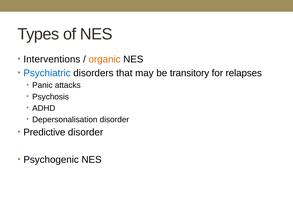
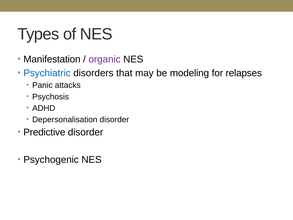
Interventions: Interventions -> Manifestation (52, 59)
organic colour: orange -> purple (105, 59)
transitory: transitory -> modeling (189, 73)
